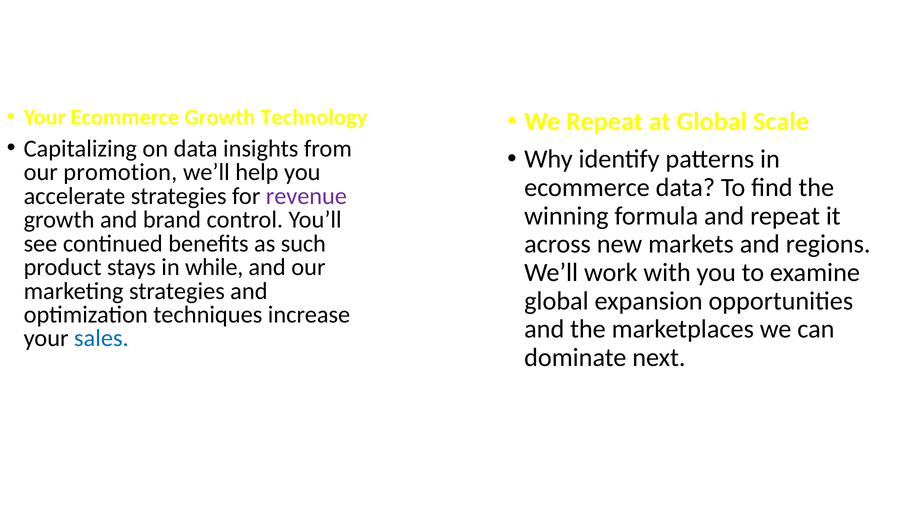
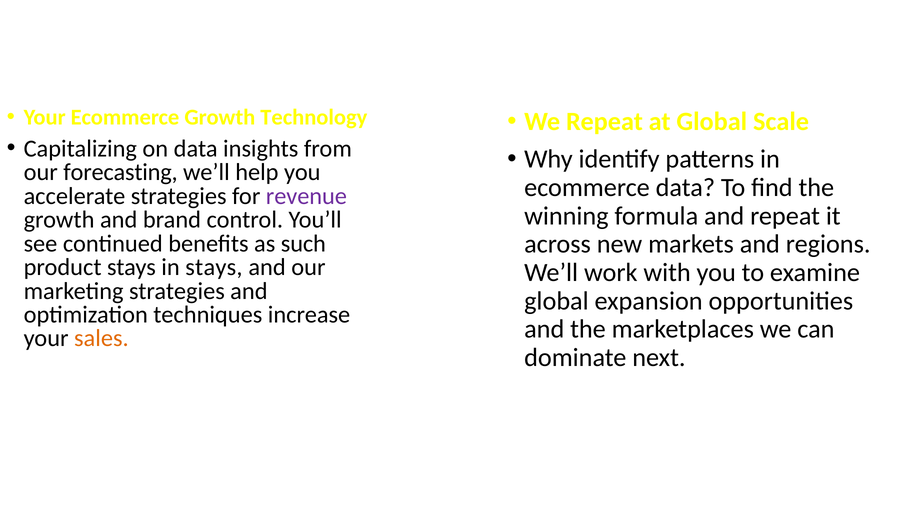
promotion: promotion -> forecasting (121, 172)
in while: while -> stays (214, 267)
sales colour: blue -> orange (101, 338)
